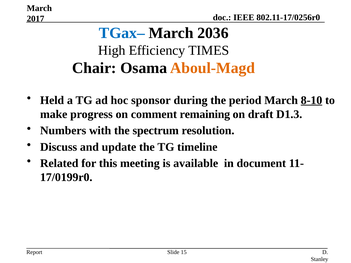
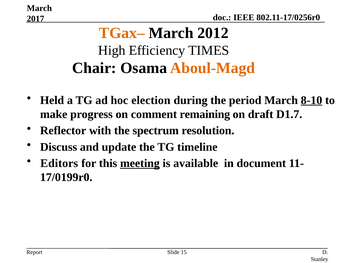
TGax– colour: blue -> orange (122, 33)
2036: 2036 -> 2012 (213, 33)
sponsor: sponsor -> election (151, 100)
D1.3: D1.3 -> D1.7 (289, 114)
Numbers: Numbers -> Reflector (63, 131)
Related: Related -> Editors (59, 163)
meeting underline: none -> present (140, 163)
